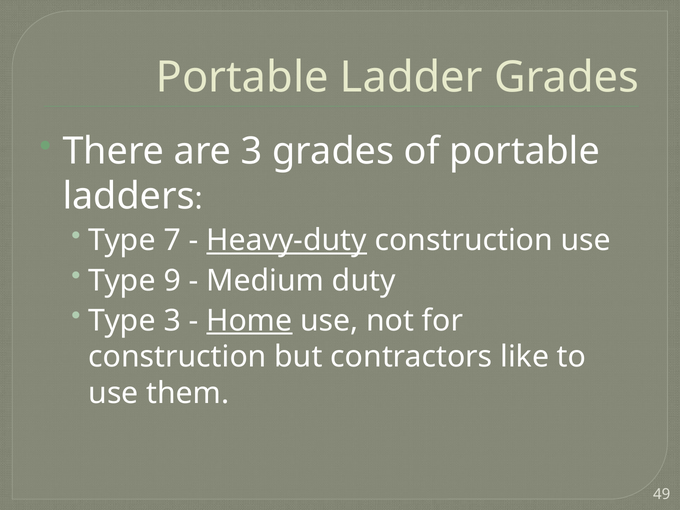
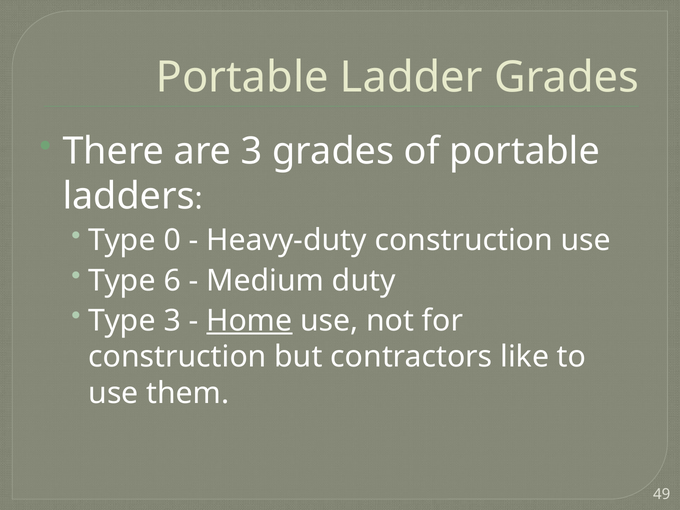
7: 7 -> 0 (172, 241)
Heavy-duty underline: present -> none (287, 241)
9: 9 -> 6 (172, 281)
